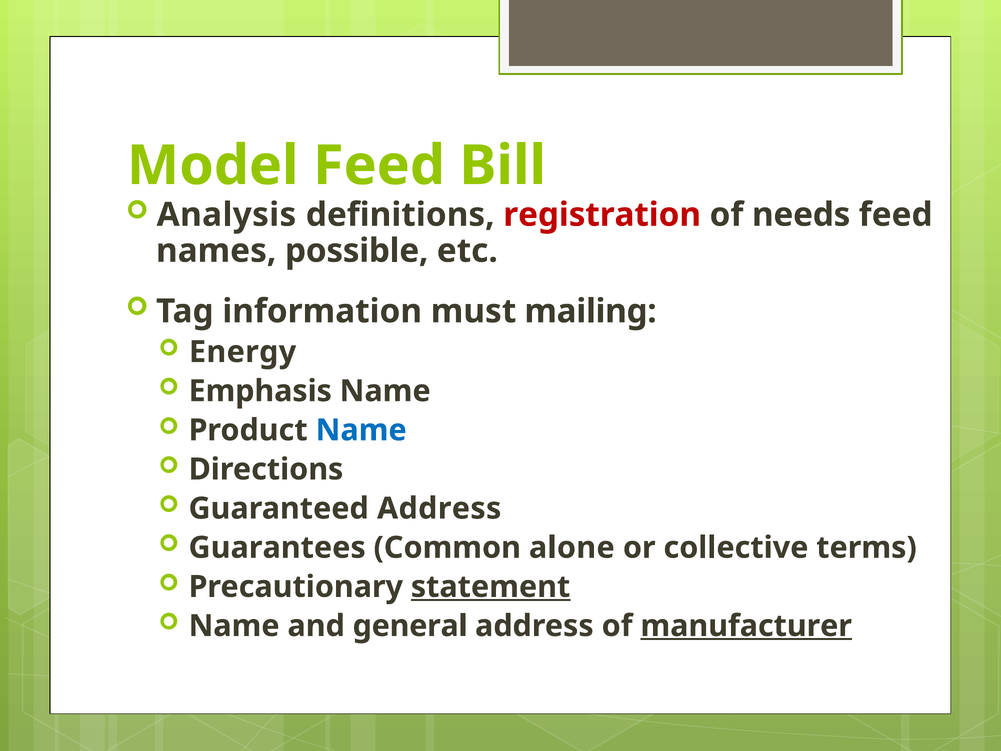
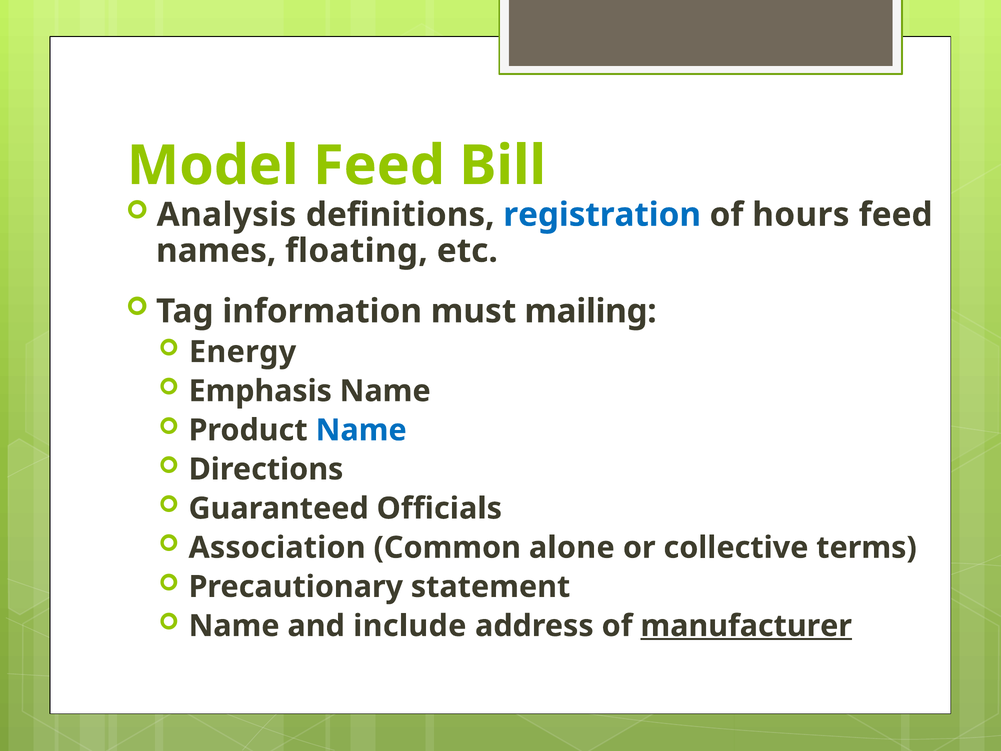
registration colour: red -> blue (602, 215)
needs: needs -> hours (801, 215)
possible: possible -> floating (356, 251)
Guaranteed Address: Address -> Officials (439, 508)
Guarantees: Guarantees -> Association (277, 547)
statement underline: present -> none (491, 587)
general: general -> include (410, 626)
